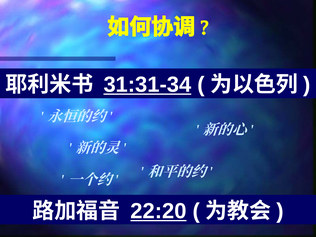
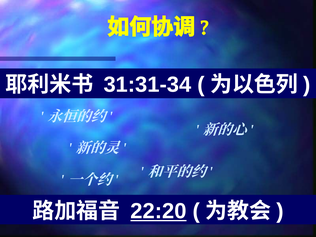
31:31-34 underline: present -> none (147, 85)
